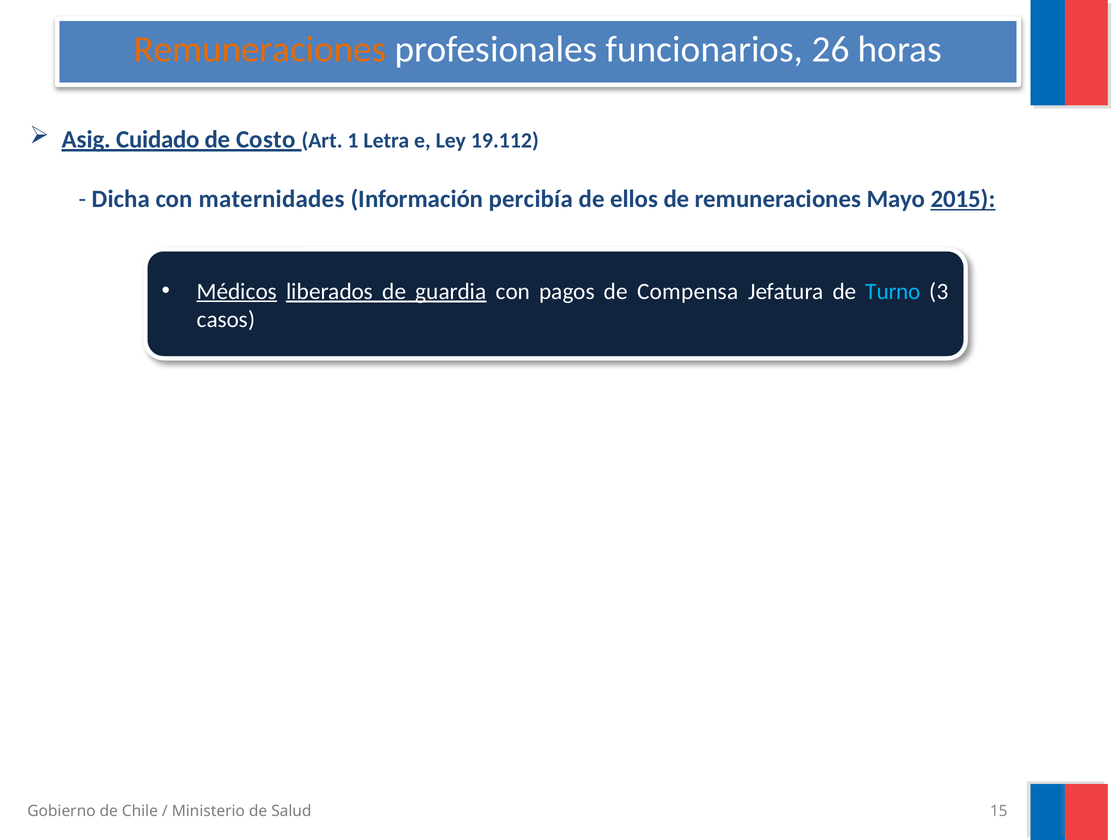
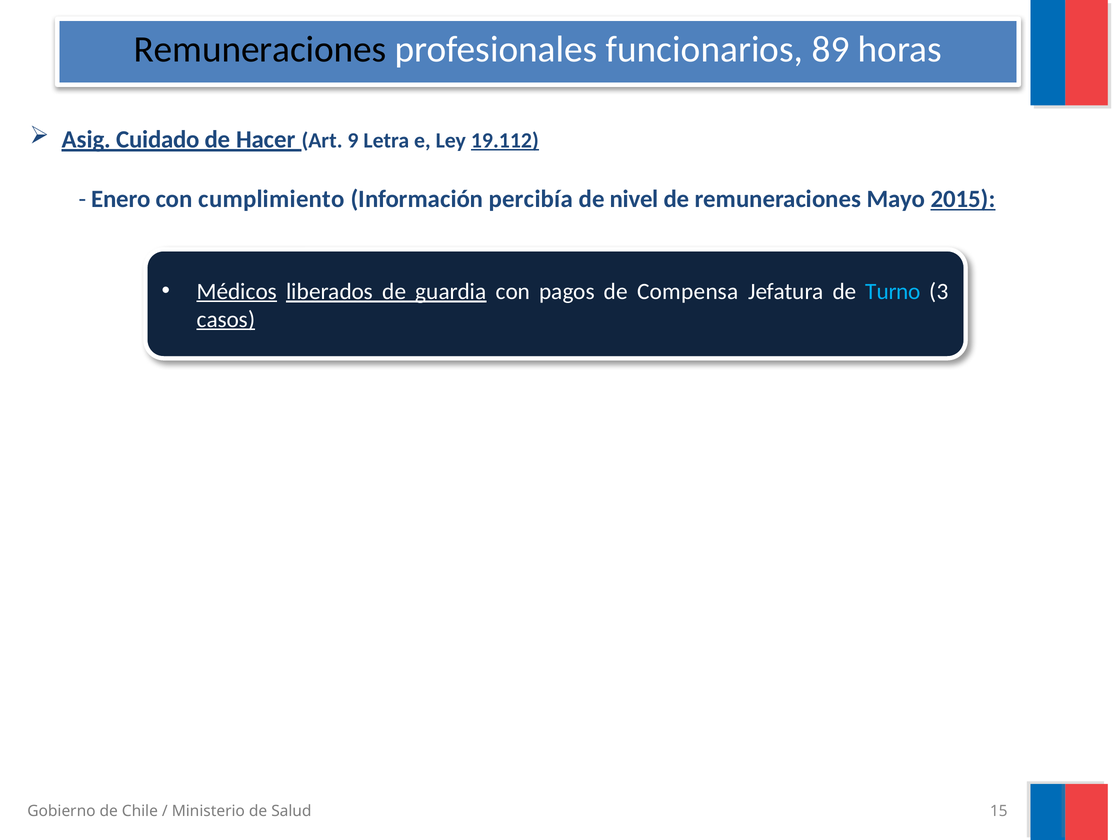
Remuneraciones colour: orange -> black (260, 49)
26: 26 -> 89 (830, 49)
Costo: Costo -> Hacer (266, 139)
1: 1 -> 9 (353, 140)
19.112 underline: none -> present (505, 140)
Dicha: Dicha -> Enero (121, 199)
maternidades: maternidades -> cumplimiento (272, 199)
ellos: ellos -> nivel (634, 199)
casos underline: none -> present (226, 319)
